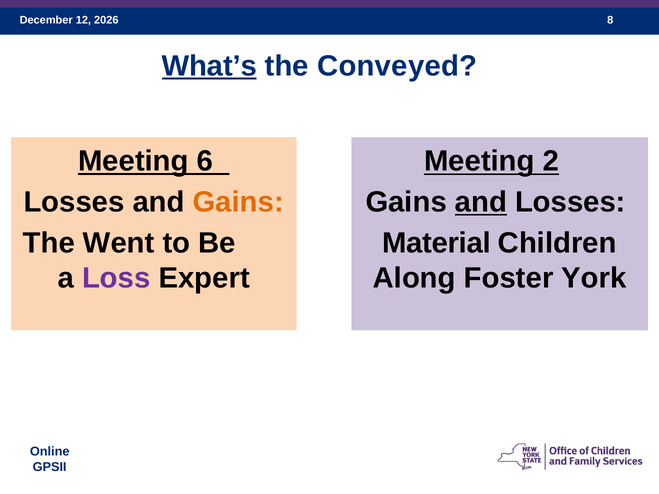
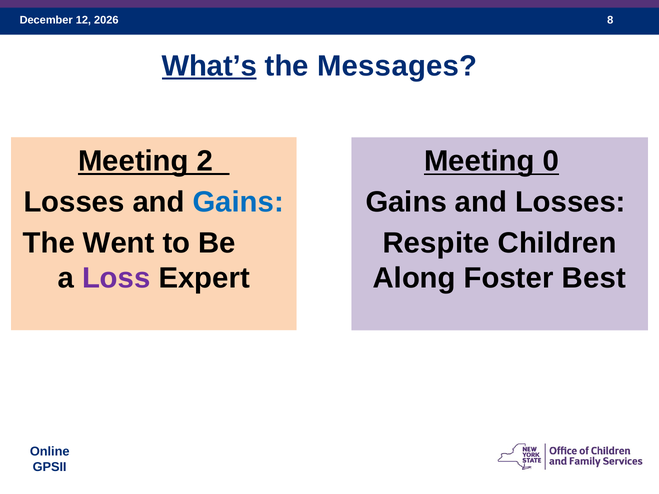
Conveyed: Conveyed -> Messages (397, 66)
6: 6 -> 2 (205, 161)
2: 2 -> 0 (551, 161)
Gains colour: orange -> blue (238, 202)
and underline: present -> none (481, 202)
Material: Material -> Respite (436, 243)
York: York -> Best (594, 278)
